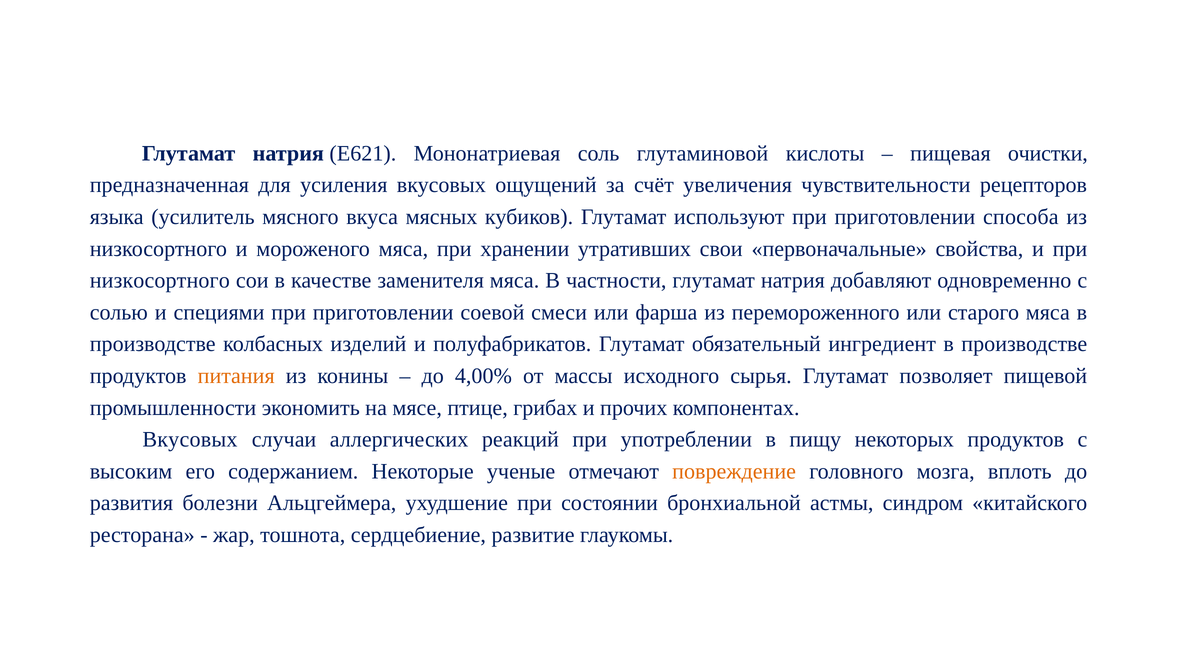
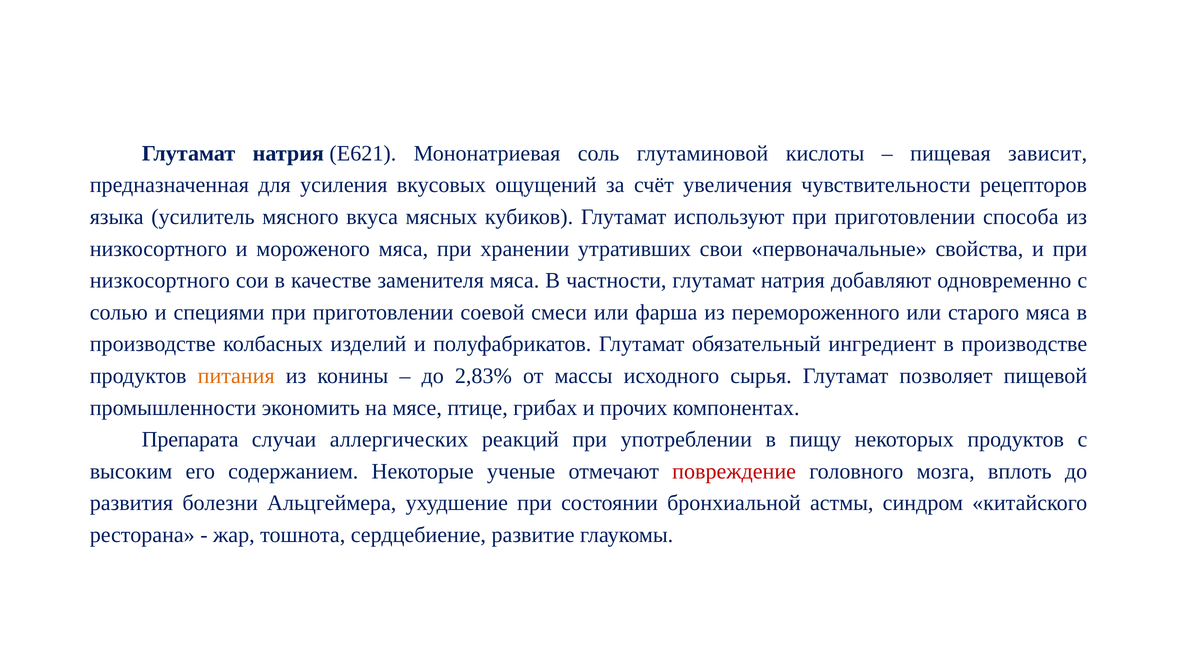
очистки: очистки -> зависит (1048, 153)
4,00%: 4,00% -> 2,83% (483, 376)
Вкусовых: Вкусовых -> Препарата (190, 439)
повреждение colour: orange -> red (734, 471)
